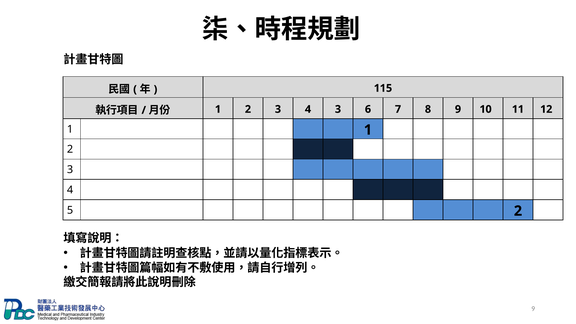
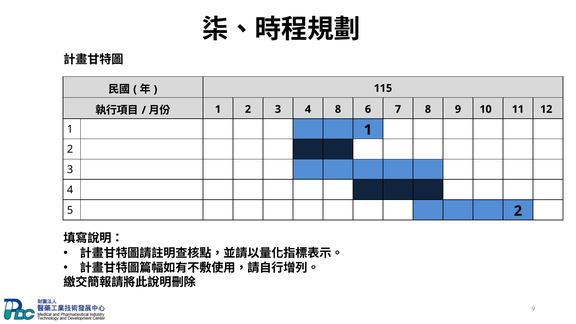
4 3: 3 -> 8 (338, 109)
